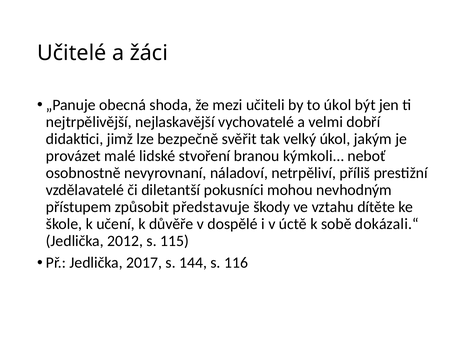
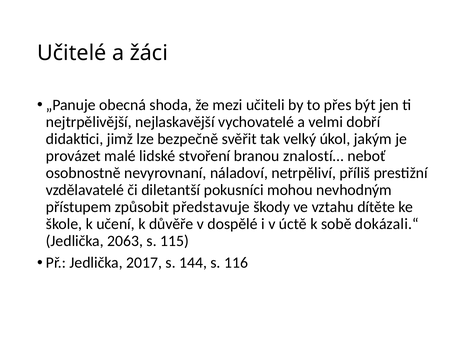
to úkol: úkol -> přes (338, 105)
kýmkoli…: kýmkoli… -> znalostí… (313, 156)
2012: 2012 -> 2063 (125, 240)
